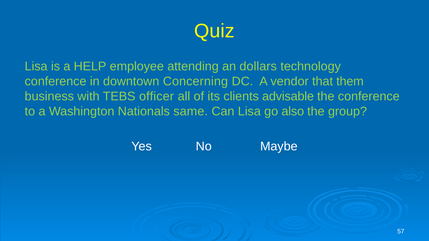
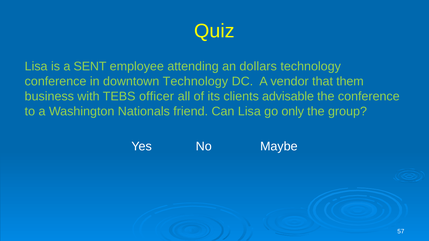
HELP: HELP -> SENT (90, 66)
downtown Concerning: Concerning -> Technology (195, 81)
same: same -> friend (191, 111)
also: also -> only (293, 111)
